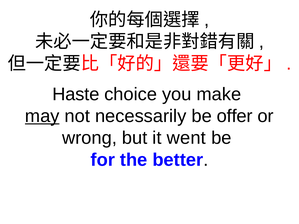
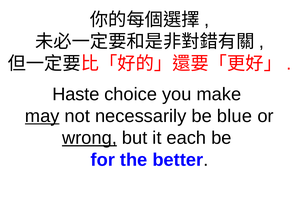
offer: offer -> blue (234, 116)
wrong underline: none -> present (89, 138)
went: went -> each (186, 138)
